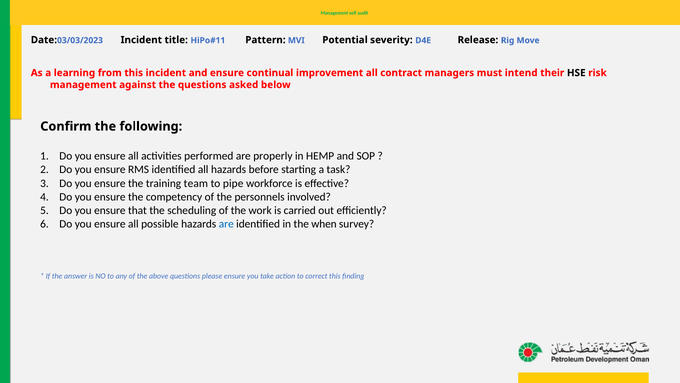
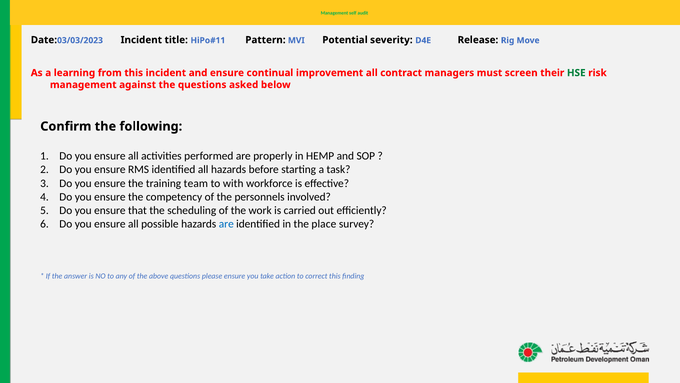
intend: intend -> screen (521, 73)
HSE colour: black -> green (576, 73)
pipe: pipe -> with (233, 183)
when: when -> place (324, 224)
